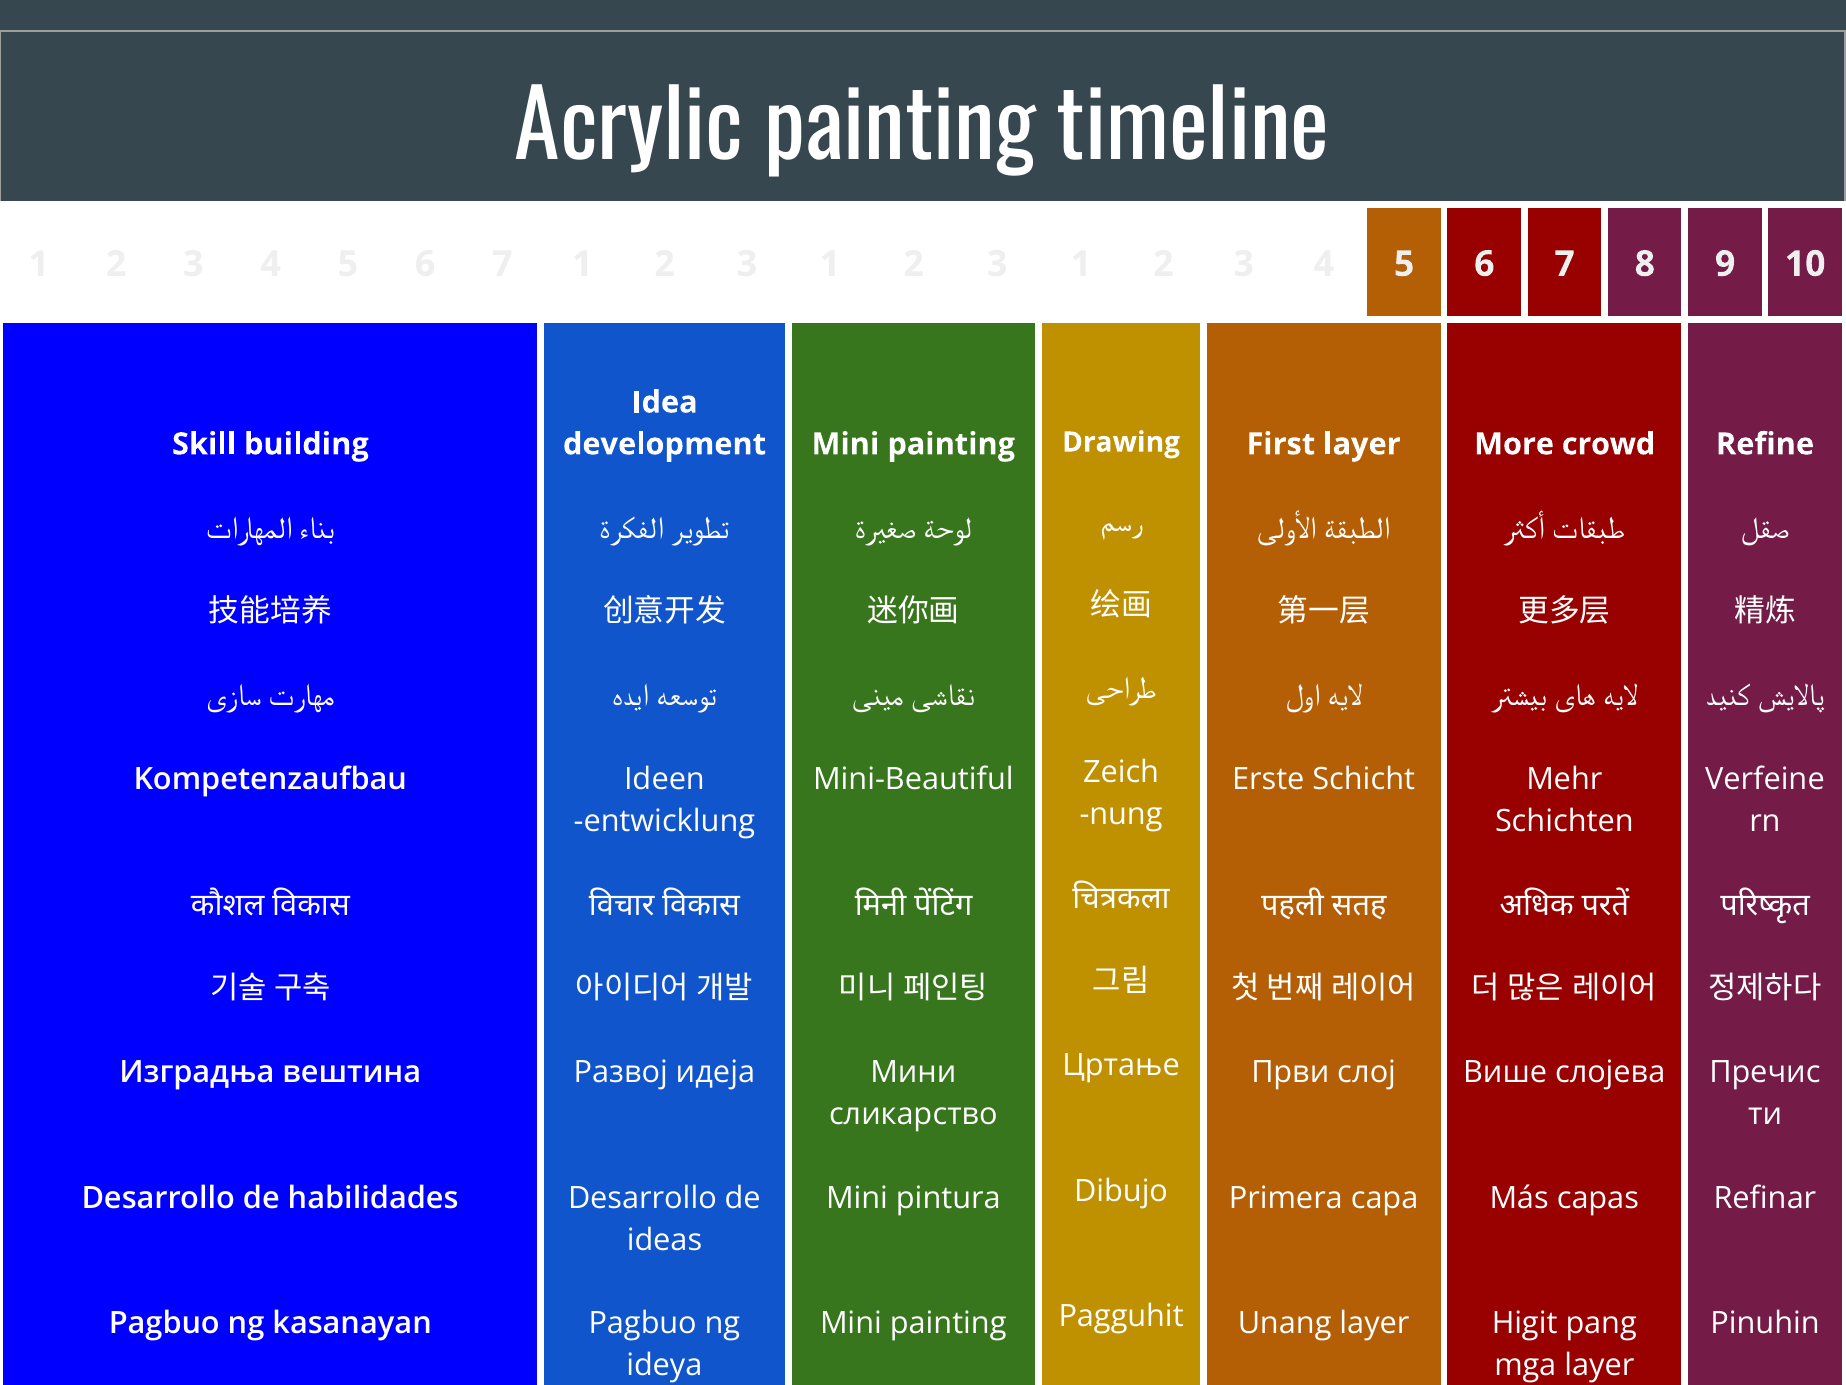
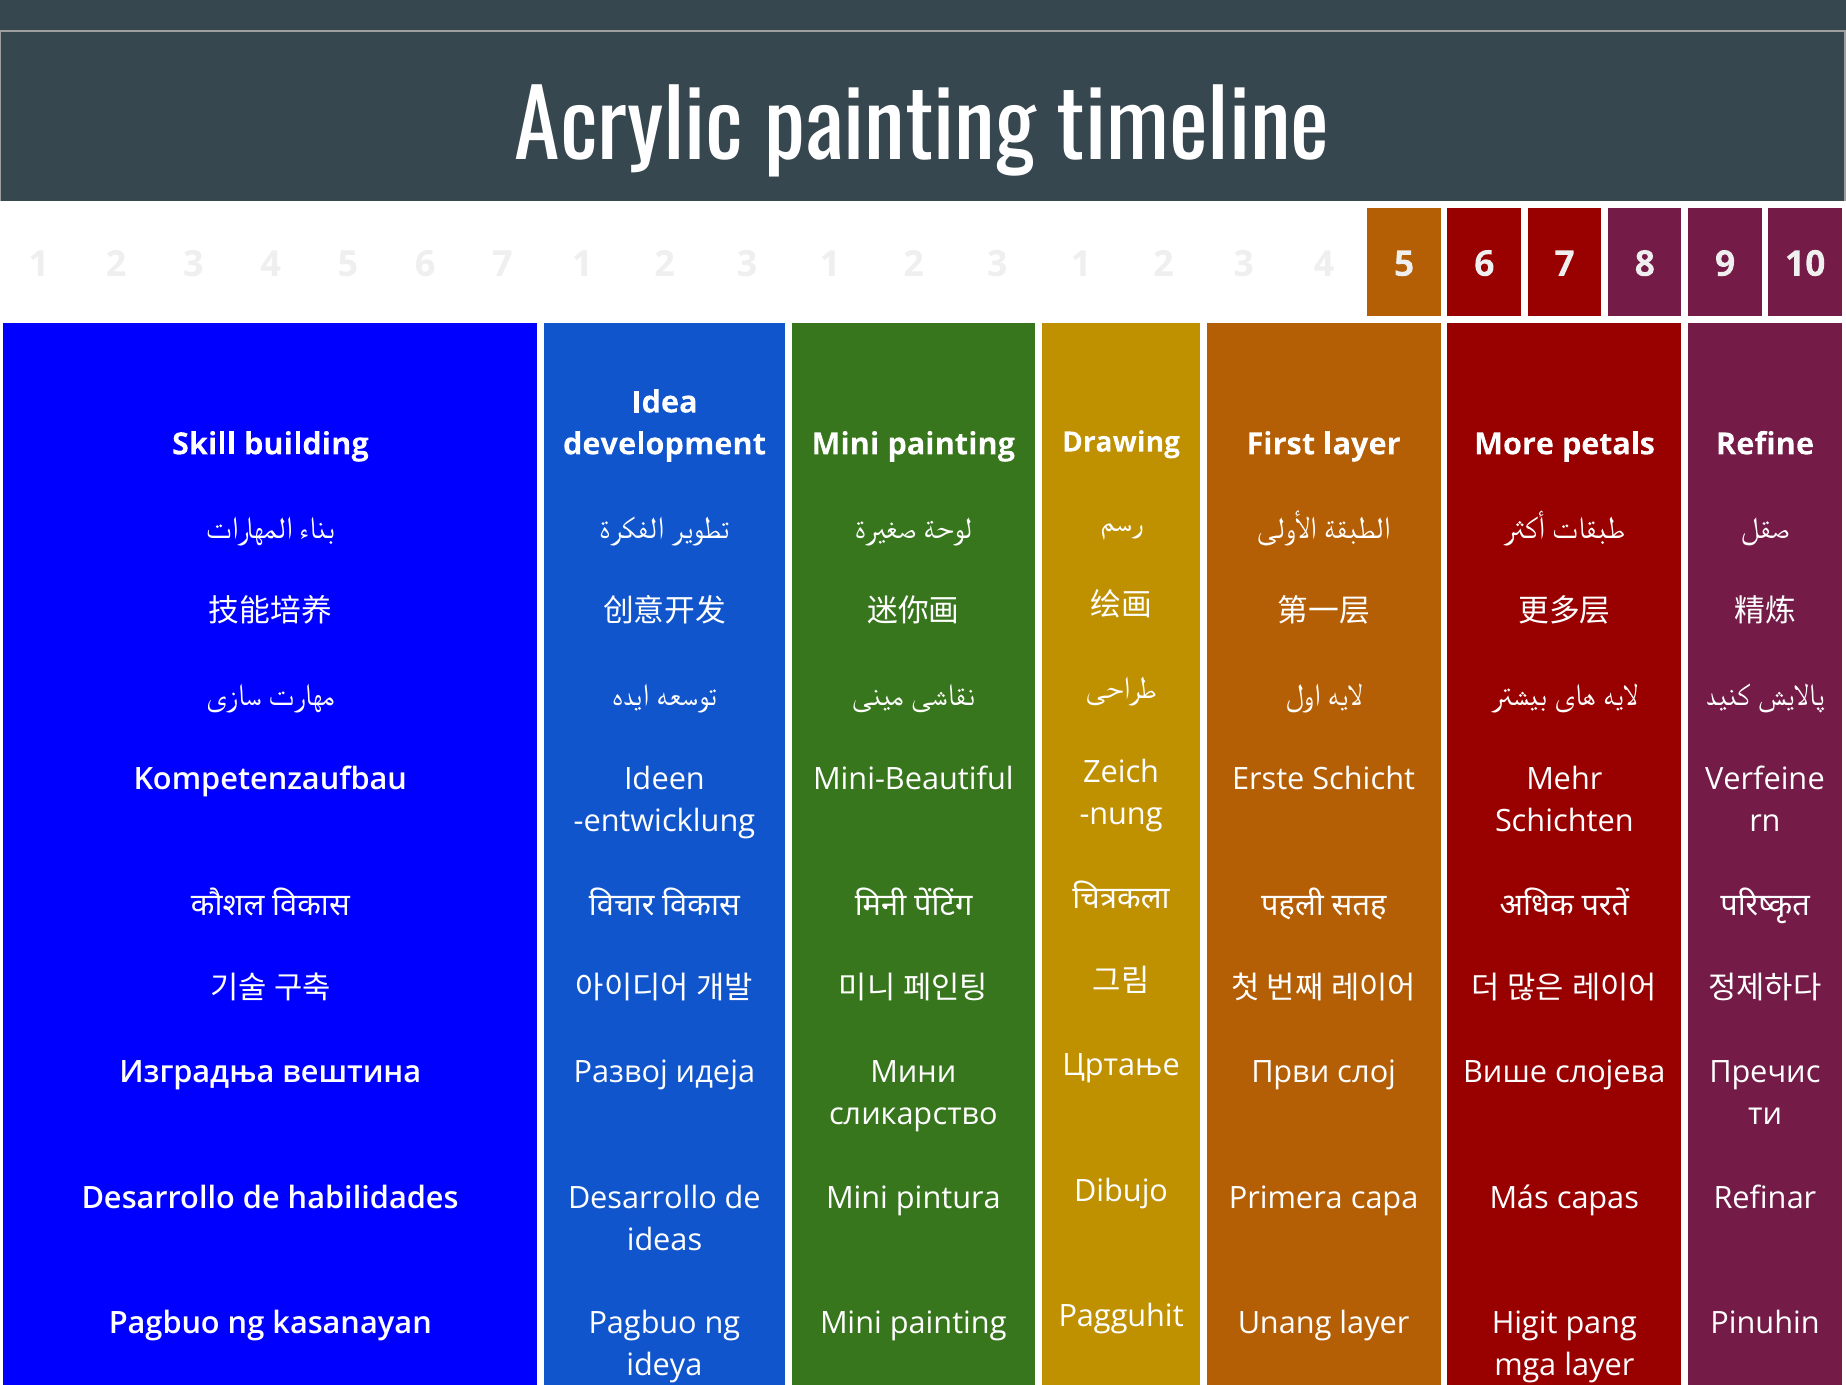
crowd: crowd -> petals (1609, 444)
